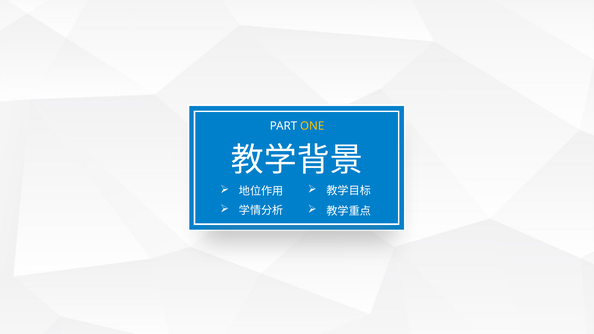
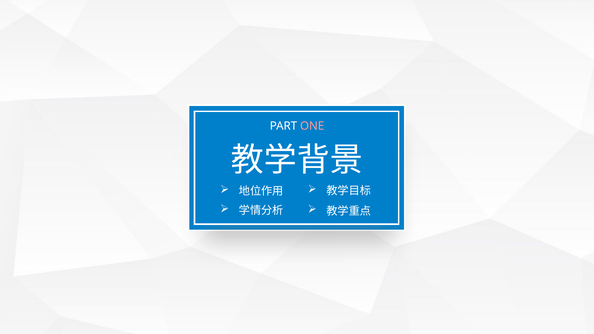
ONE colour: yellow -> pink (312, 126)
